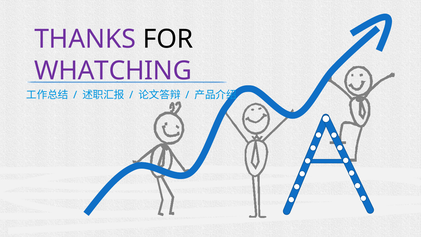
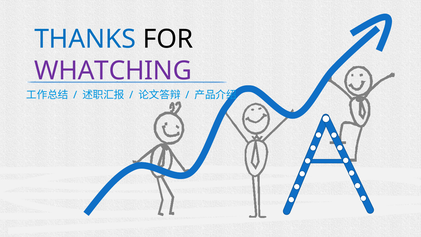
THANKS colour: purple -> blue (85, 39)
